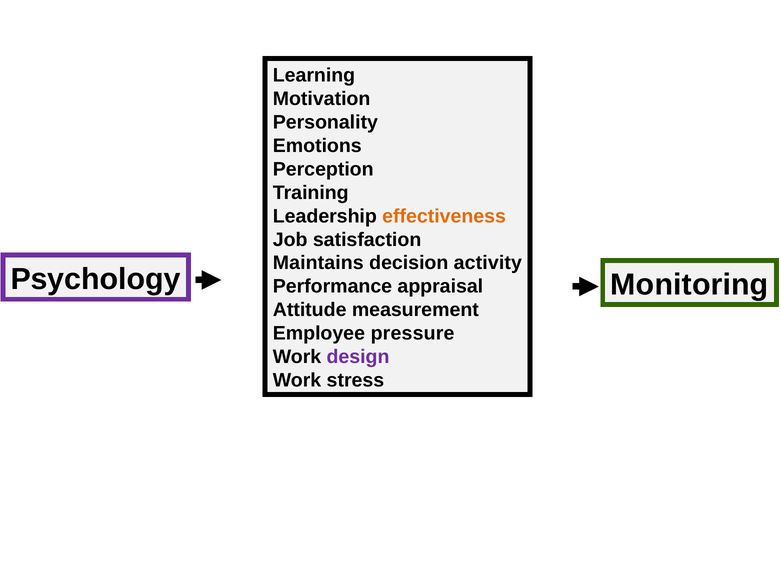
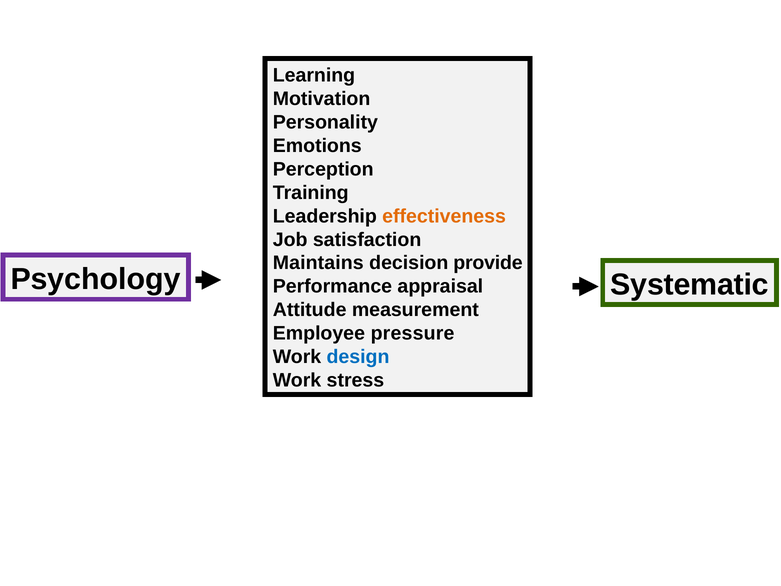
activity: activity -> provide (488, 263)
Monitoring: Monitoring -> Systematic (690, 285)
design colour: purple -> blue (358, 357)
